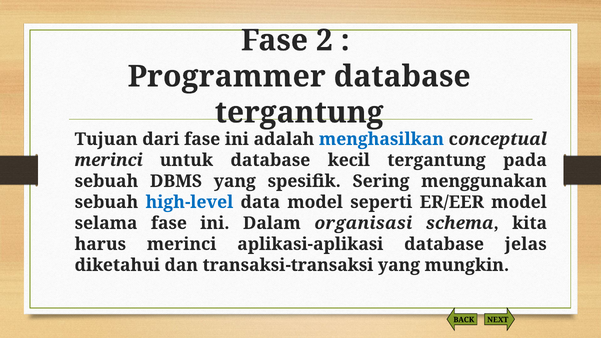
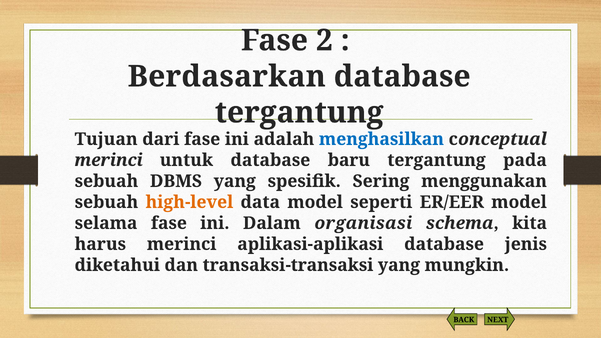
Programmer: Programmer -> Berdasarkan (227, 77)
kecil: kecil -> baru (349, 160)
high-level colour: blue -> orange (189, 202)
jelas: jelas -> jenis (526, 244)
